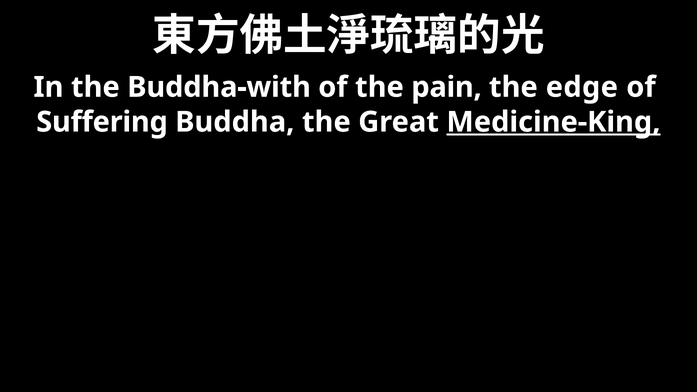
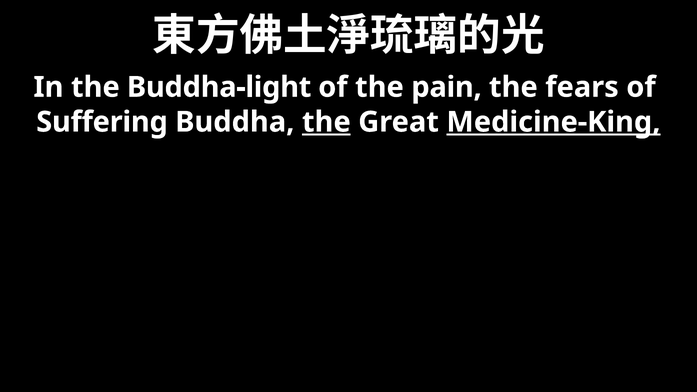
Buddha-with: Buddha-with -> Buddha-light (219, 87)
edge: edge -> fears (582, 87)
the underline: none -> present (326, 122)
